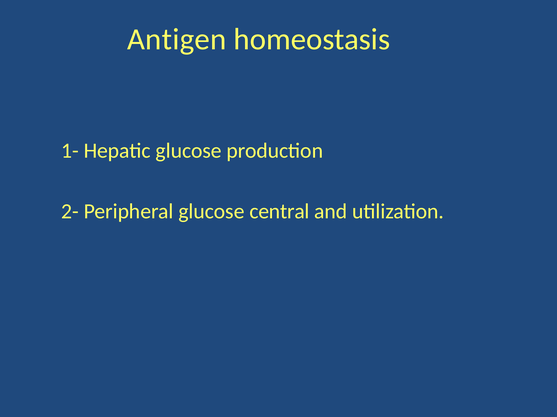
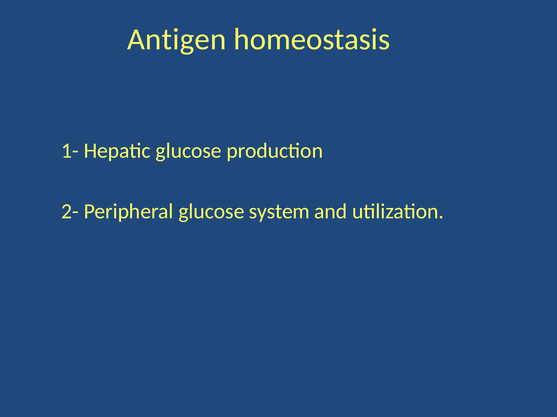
central: central -> system (279, 212)
